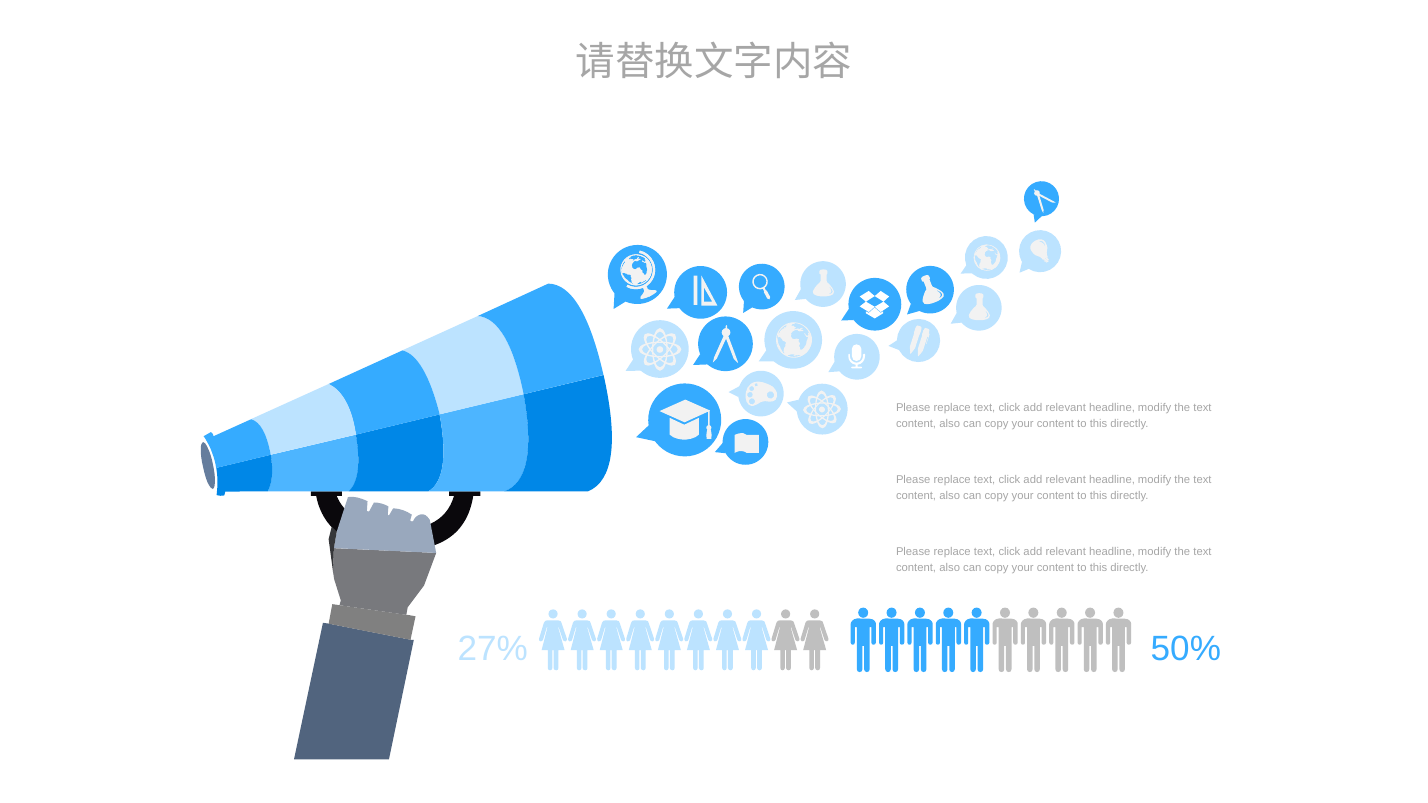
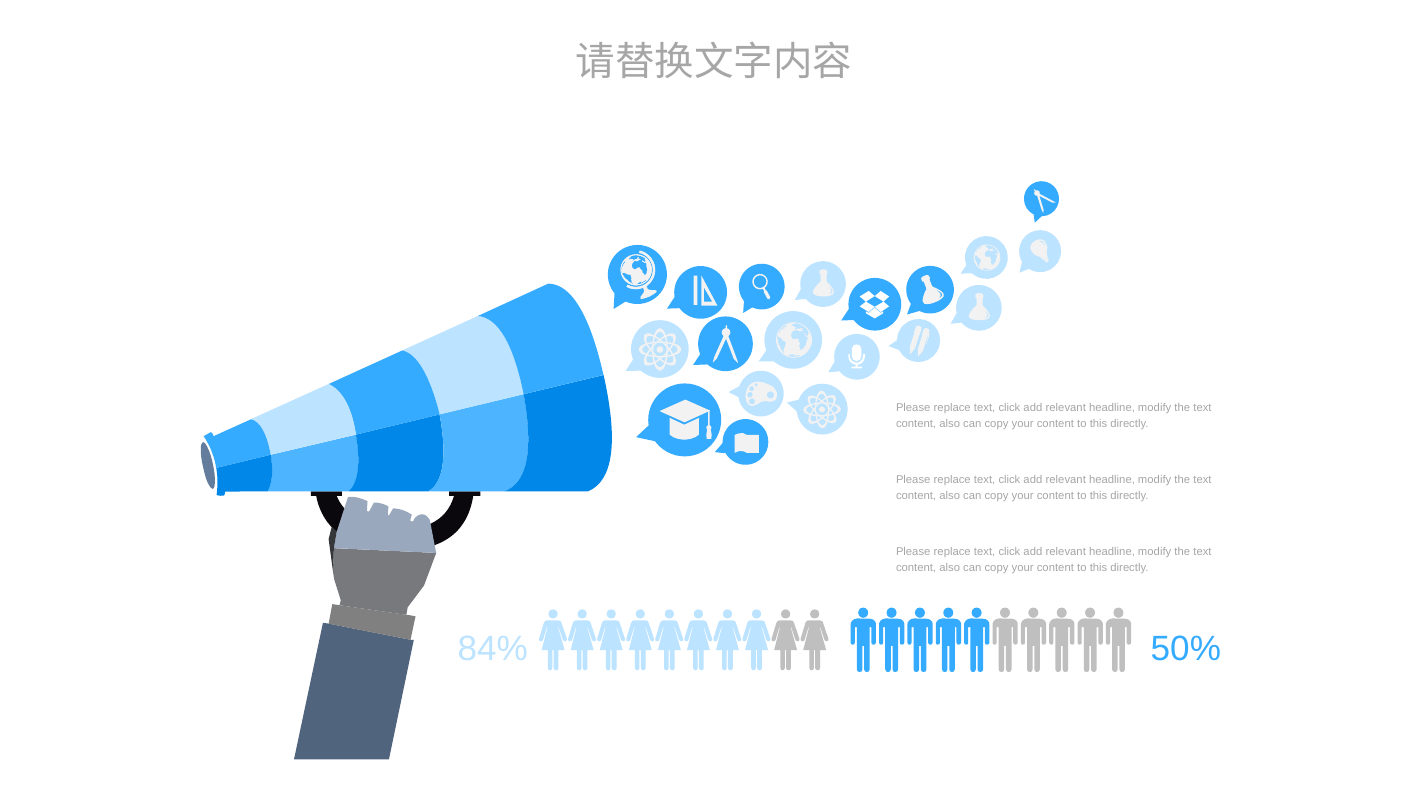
27%: 27% -> 84% (493, 649)
